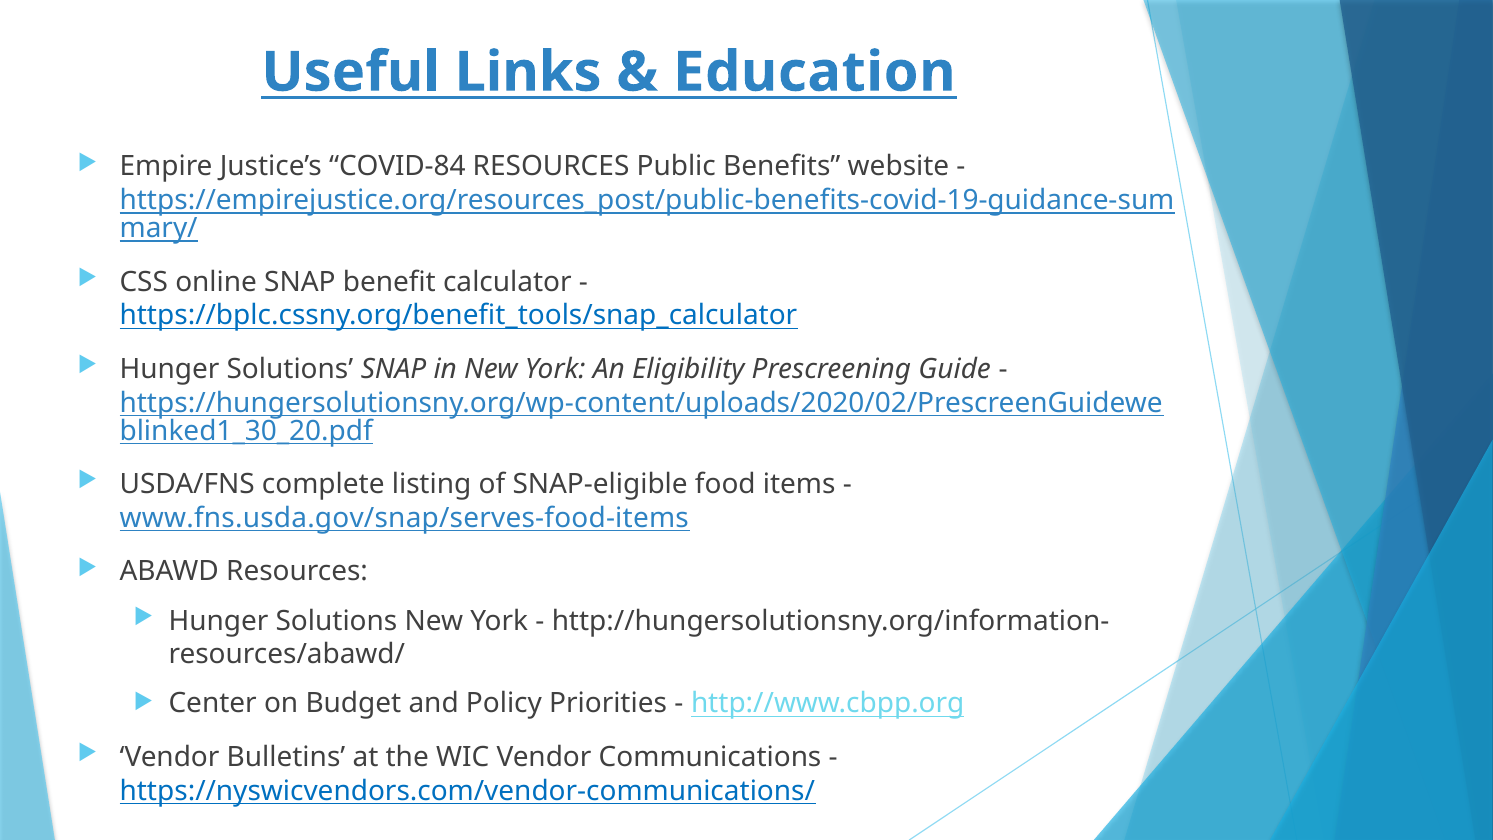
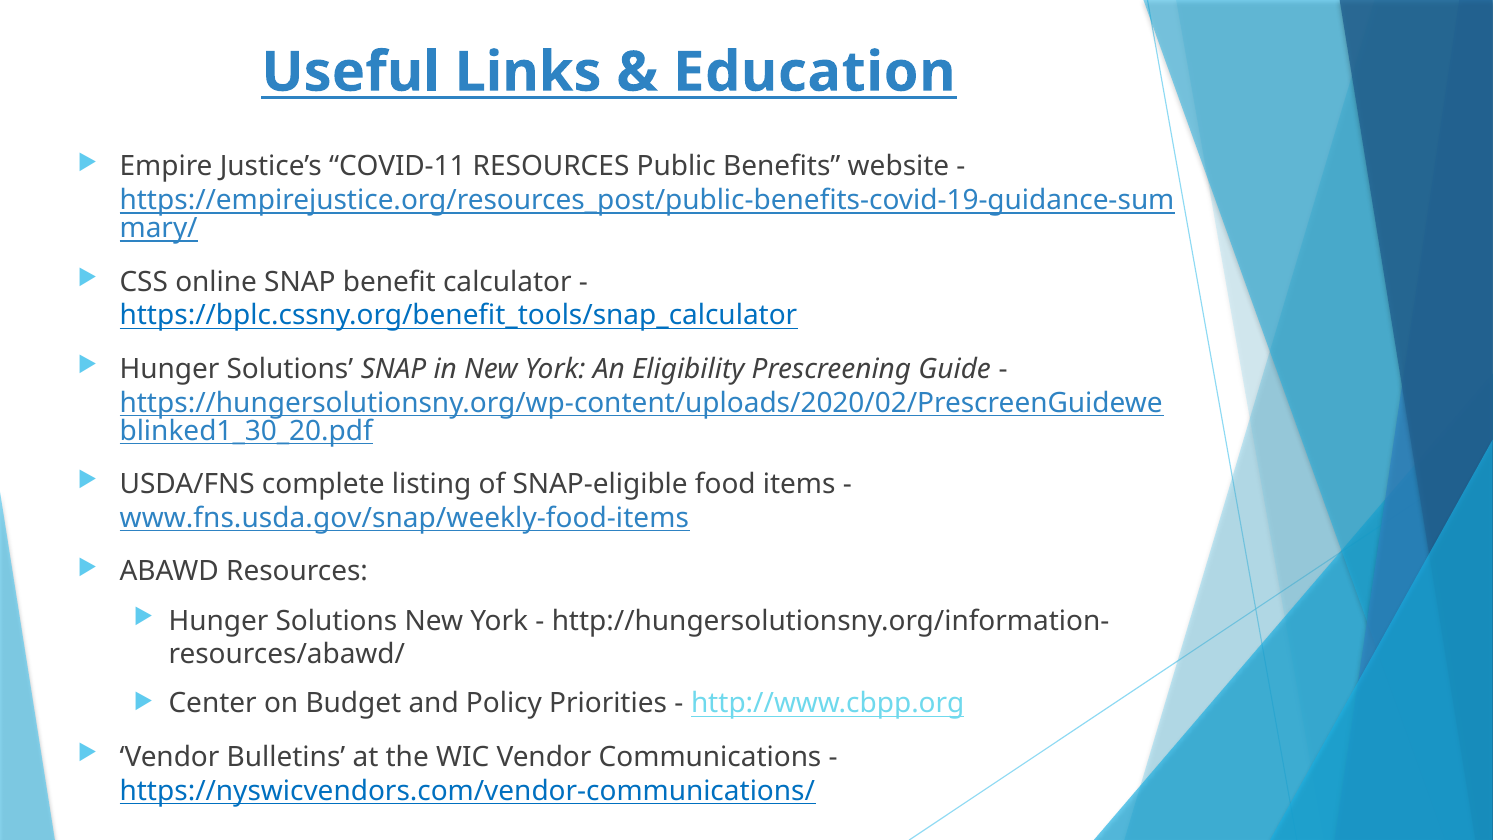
COVID-84: COVID-84 -> COVID-11 (397, 167)
www.fns.usda.gov/snap/serves-food-items: www.fns.usda.gov/snap/serves-food-items -> www.fns.usda.gov/snap/weekly-food-items (404, 518)
